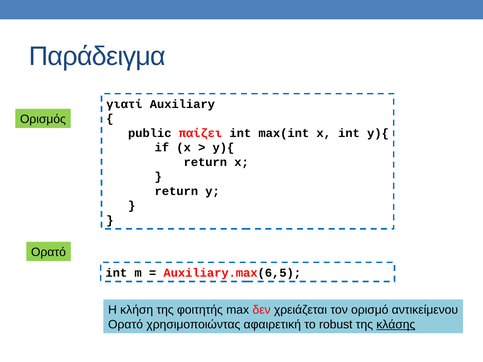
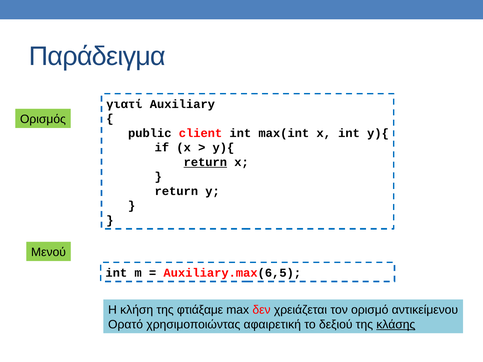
παίζει: παίζει -> client (201, 133)
return underline: none -> present (205, 162)
Ορατό: Ορατό -> Μενού (48, 252)
φοιτητής: φοιτητής -> φτιάξαμε (200, 310)
robust: robust -> δεξιού (336, 325)
